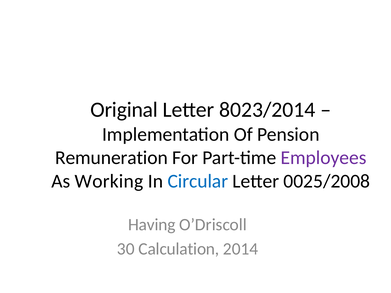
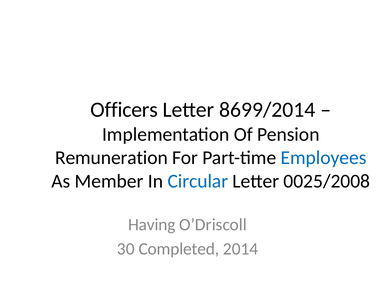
Original: Original -> Officers (124, 110)
8023/2014: 8023/2014 -> 8699/2014 (267, 110)
Employees colour: purple -> blue (324, 158)
Working: Working -> Member (109, 181)
Calculation: Calculation -> Completed (179, 249)
